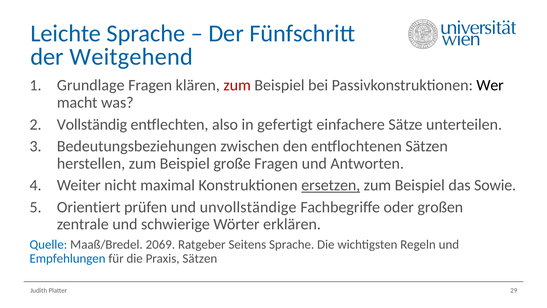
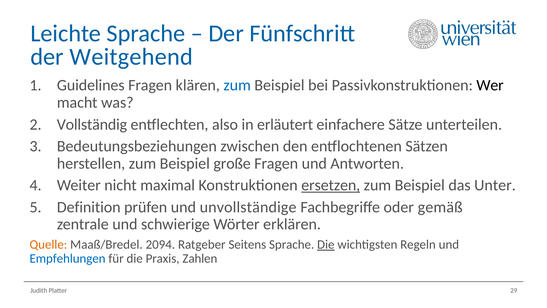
Grundlage: Grundlage -> Guidelines (91, 85)
zum colour: red -> blue (237, 85)
gefertigt: gefertigt -> erläutert (285, 124)
Sowie: Sowie -> Unter (495, 185)
Orientiert: Orientiert -> Definition (89, 207)
großen: großen -> gemäß (440, 207)
Quelle colour: blue -> orange (48, 244)
2069: 2069 -> 2094 (160, 244)
Die underline: none -> present (326, 244)
Praxis Sätzen: Sätzen -> Zahlen (200, 258)
